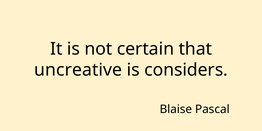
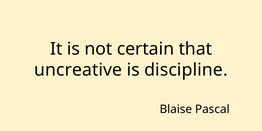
considers: considers -> discipline (186, 70)
